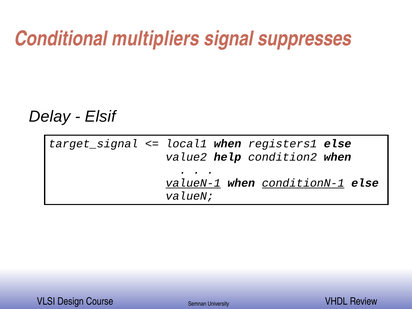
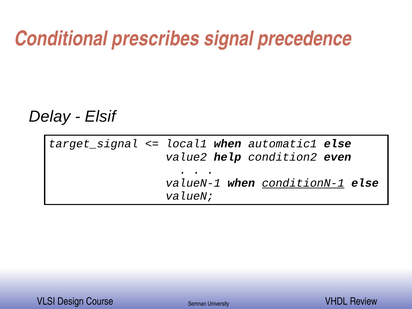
multipliers: multipliers -> prescribes (156, 39)
suppresses: suppresses -> precedence (305, 39)
registers1: registers1 -> automatic1 (283, 144)
condition2 when: when -> even (338, 157)
valueN-1 underline: present -> none (193, 183)
